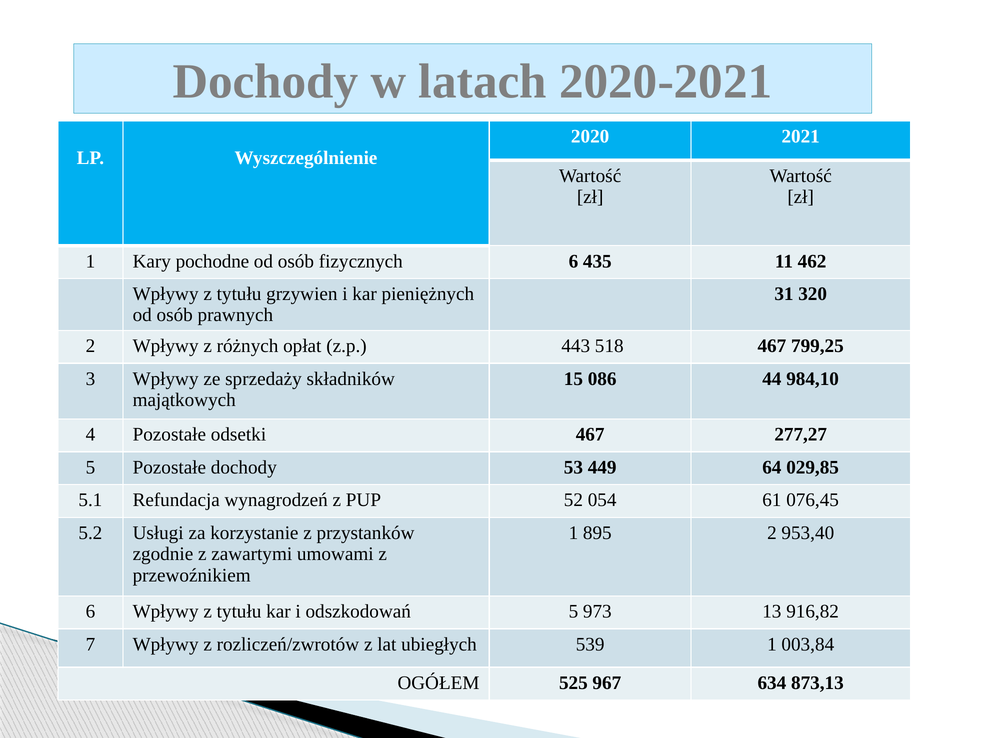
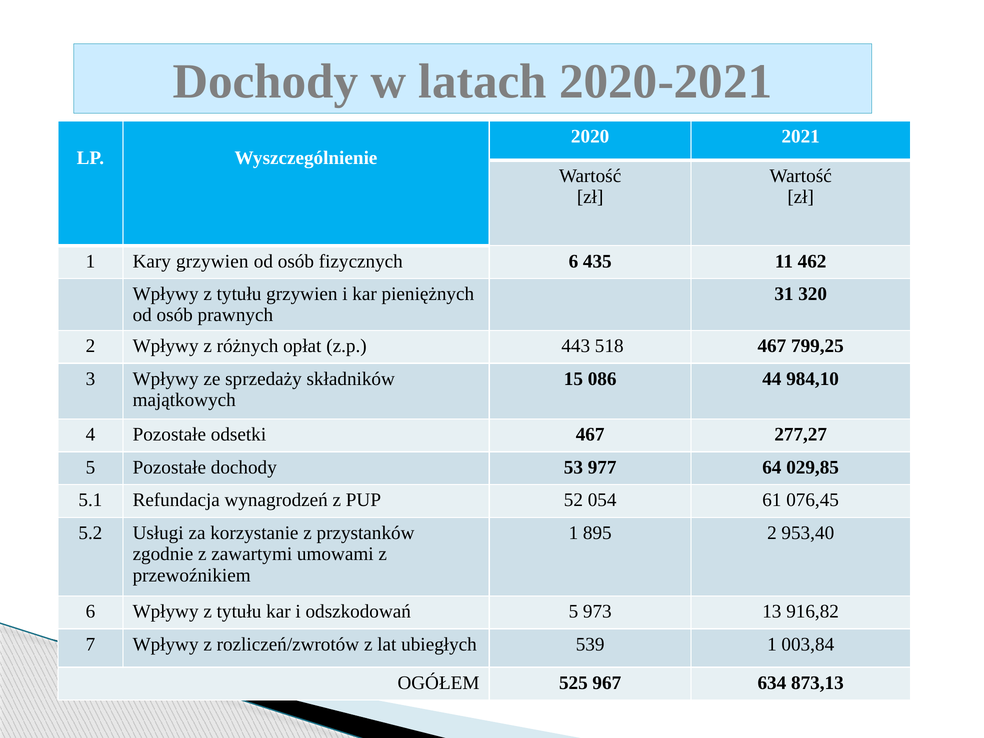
Kary pochodne: pochodne -> grzywien (212, 261)
449: 449 -> 977 (602, 467)
